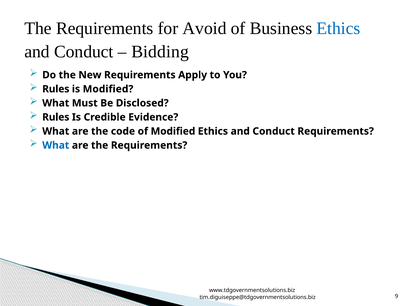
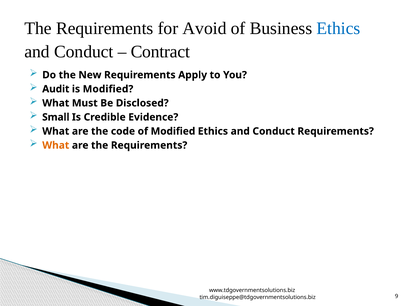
Bidding: Bidding -> Contract (160, 52)
Rules: Rules -> Audit (56, 89)
Rules: Rules -> Small (56, 117)
What colour: blue -> orange (56, 145)
